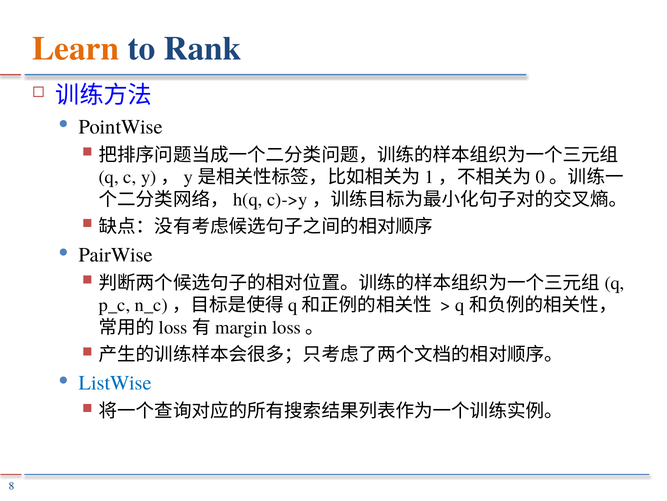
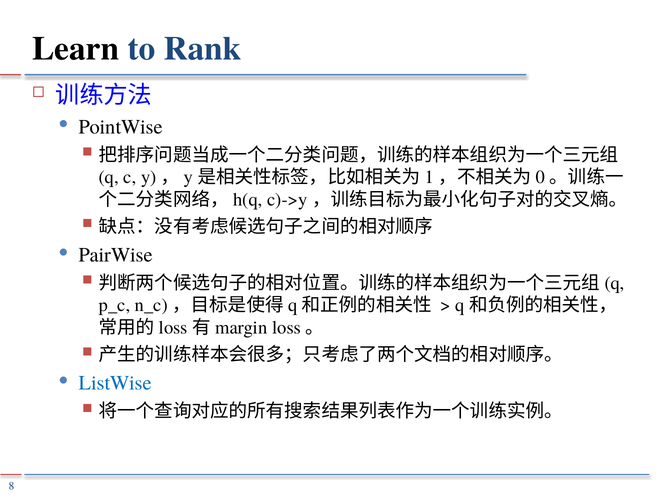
Learn colour: orange -> black (76, 48)
